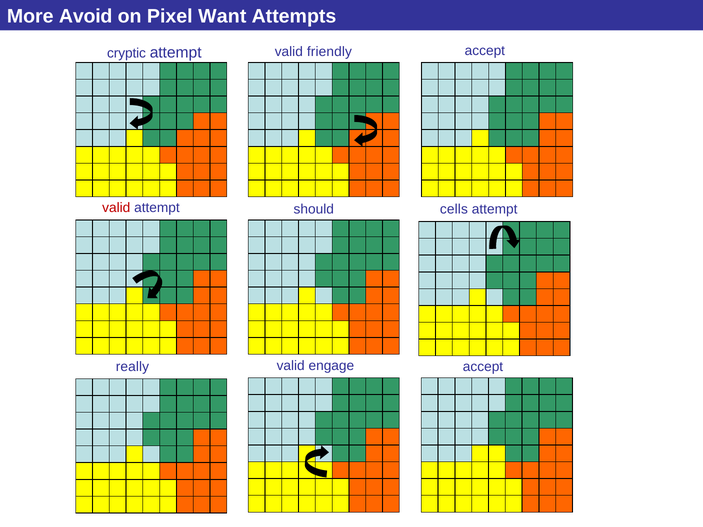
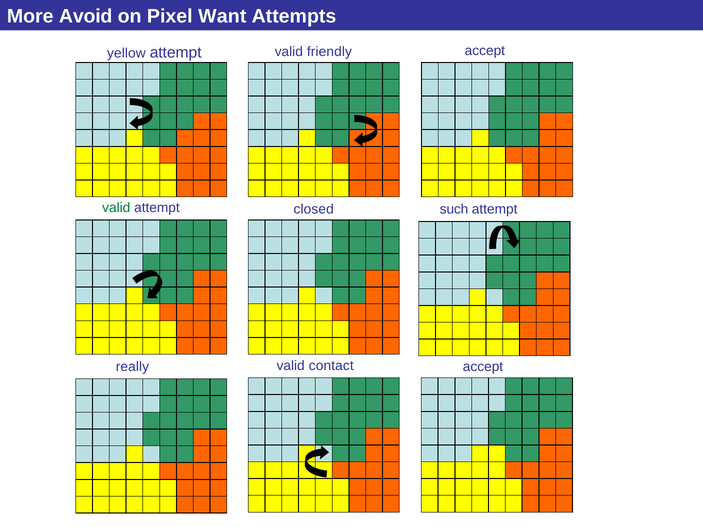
cryptic: cryptic -> yellow (126, 53)
valid colour: red -> green (116, 208)
should: should -> closed (314, 209)
cells: cells -> such (454, 209)
engage: engage -> contact (331, 366)
